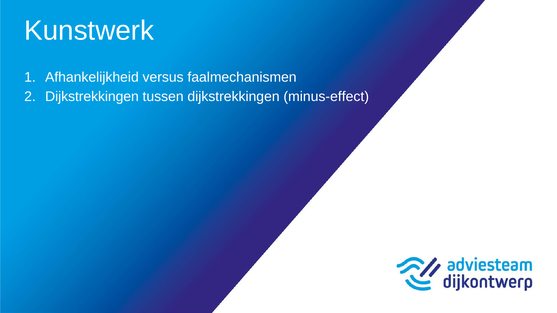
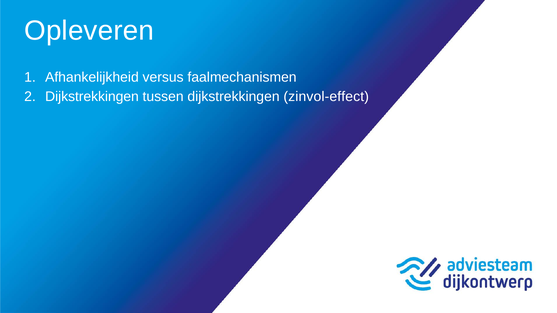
Kunstwerk: Kunstwerk -> Opleveren (89, 31)
minus-effect: minus-effect -> zinvol-effect (326, 97)
